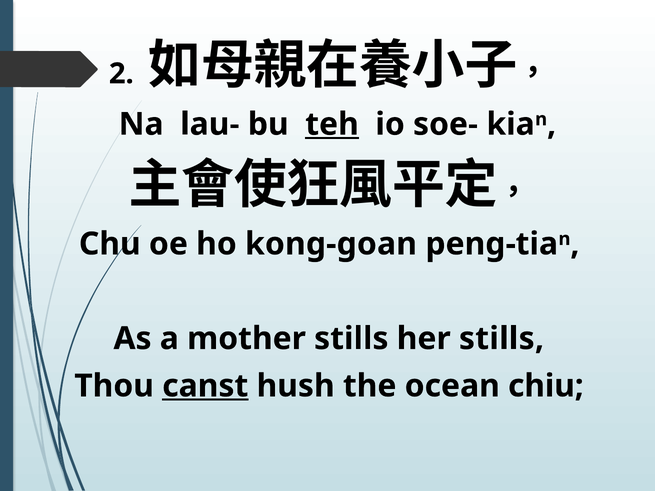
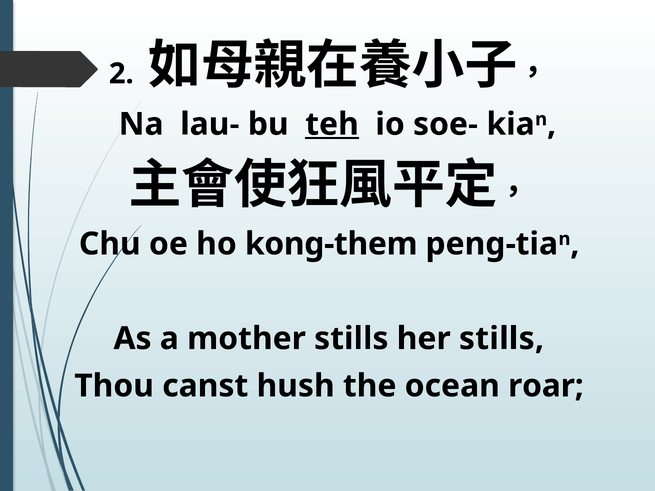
kong-goan: kong-goan -> kong-them (331, 244)
canst underline: present -> none (205, 386)
chiu: chiu -> roar (546, 386)
